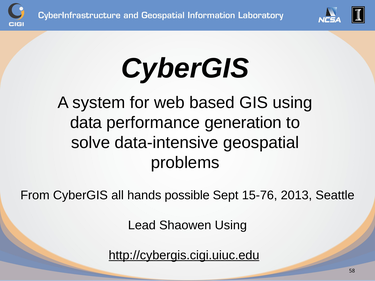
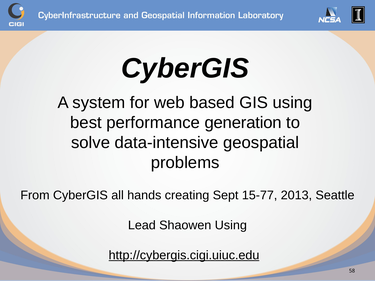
data: data -> best (86, 123)
possible: possible -> creating (187, 195)
15-76: 15-76 -> 15-77 (260, 195)
